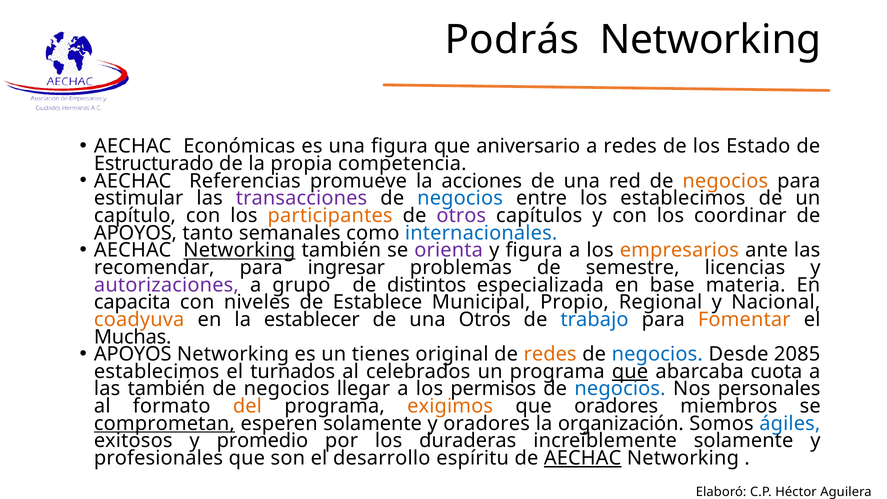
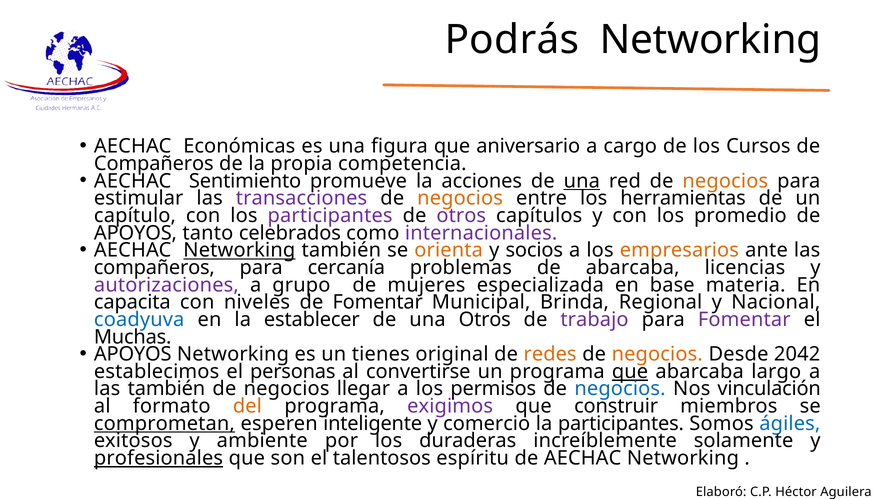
a redes: redes -> cargo (630, 146)
Estado: Estado -> Cursos (758, 146)
Estructurado: Estructurado -> Compañeros (154, 164)
Referencias: Referencias -> Sentimiento (245, 181)
una underline: none -> present (582, 181)
negocios colour: blue -> orange (460, 198)
los establecimos: establecimos -> herramientas (683, 198)
participantes colour: orange -> purple (330, 216)
coordinar: coordinar -> promedio (740, 216)
semanales: semanales -> celebrados (290, 233)
internacionales colour: blue -> purple (481, 233)
orienta colour: purple -> orange (449, 250)
y figura: figura -> socios (534, 250)
recomendar: recomendar -> compañeros (154, 268)
ingresar: ingresar -> cercanía (346, 268)
de semestre: semestre -> abarcaba (633, 268)
distintos: distintos -> mujeres (426, 285)
de Establece: Establece -> Fomentar (378, 302)
Propio: Propio -> Brinda (574, 302)
coadyuva colour: orange -> blue (139, 320)
trabajo colour: blue -> purple (594, 320)
Fomentar colour: orange -> purple (744, 320)
negocios colour: blue -> orange (657, 354)
2085: 2085 -> 2042 (797, 354)
turnados: turnados -> personas (293, 372)
celebrados: celebrados -> convertirse (418, 372)
cuota: cuota -> largo (776, 372)
personales: personales -> vinculación (769, 389)
exigimos colour: orange -> purple (450, 406)
que oradores: oradores -> construir (616, 406)
esperen solamente: solamente -> inteligente (373, 423)
y oradores: oradores -> comercio (487, 423)
la organización: organización -> participantes (621, 423)
promedio: promedio -> ambiente (262, 441)
profesionales underline: none -> present (159, 458)
desarrollo: desarrollo -> talentosos (382, 458)
AECHAC underline: present -> none (583, 458)
